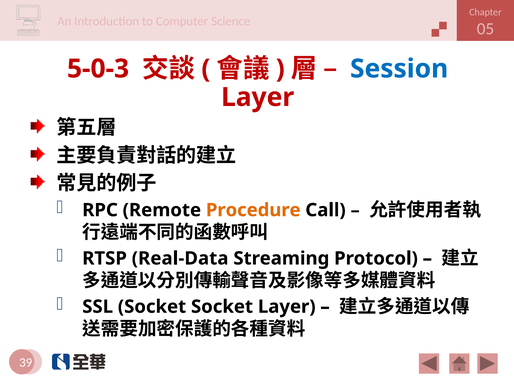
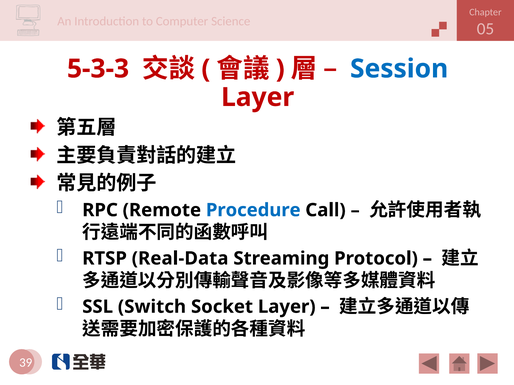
5-0-3: 5-0-3 -> 5-3-3 (98, 69)
Procedure colour: orange -> blue (253, 210)
SSL Socket: Socket -> Switch (152, 307)
